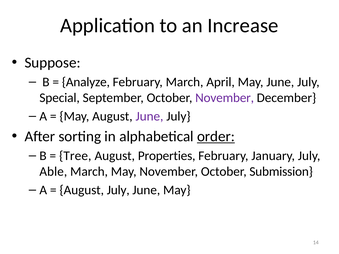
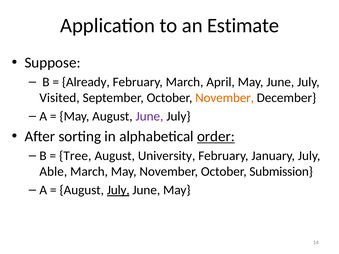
Increase: Increase -> Estimate (243, 25)
Analyze: Analyze -> Already (86, 82)
Special: Special -> Visited (60, 98)
November colour: purple -> orange (225, 98)
Properties: Properties -> University (167, 156)
July underline: none -> present (118, 190)
